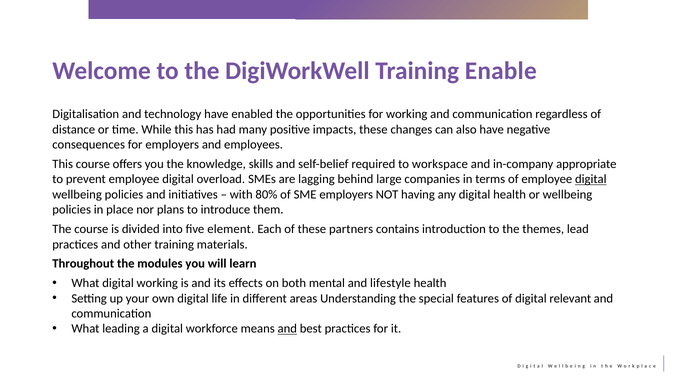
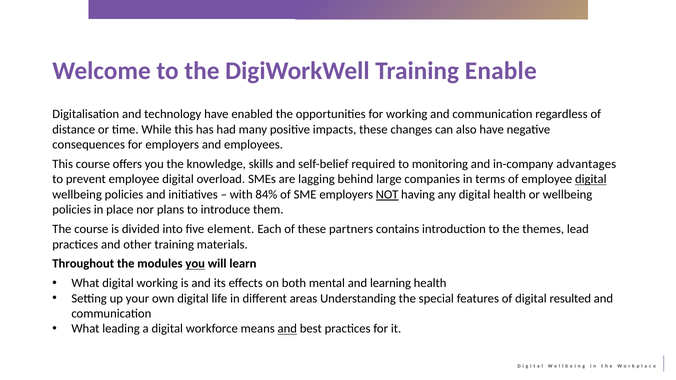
workspace: workspace -> monitoring (440, 164)
appropriate: appropriate -> advantages (586, 164)
80%: 80% -> 84% (266, 195)
NOT underline: none -> present (387, 195)
you underline: none -> present (195, 264)
lifestyle: lifestyle -> learning (391, 283)
relevant: relevant -> resulted (570, 299)
